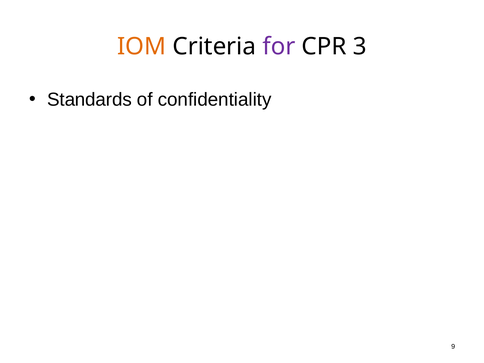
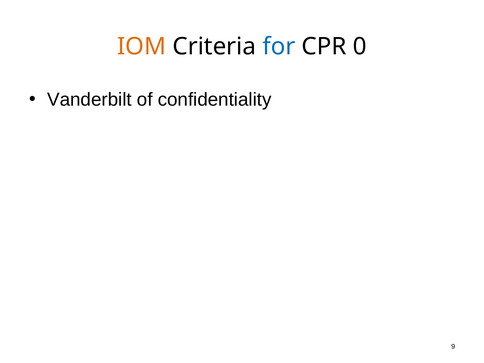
for colour: purple -> blue (279, 46)
3: 3 -> 0 (360, 46)
Standards: Standards -> Vanderbilt (89, 100)
